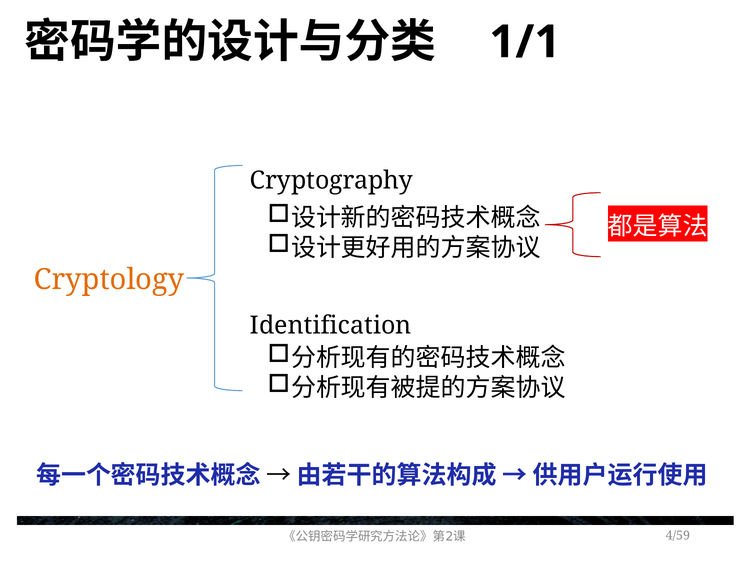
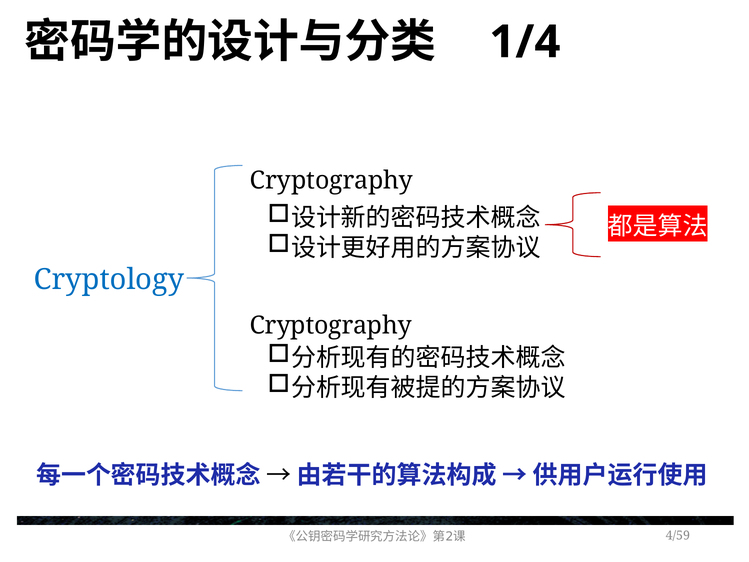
1/1: 1/1 -> 1/4 (525, 42)
Cryptology colour: orange -> blue (109, 280)
Identification: Identification -> Cryptography (331, 325)
